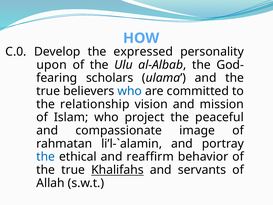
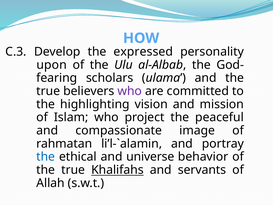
C.0: C.0 -> C.3 (16, 52)
who colour: blue -> purple (130, 91)
relationship: relationship -> highlighting (95, 104)
reaffirm: reaffirm -> universe (150, 157)
